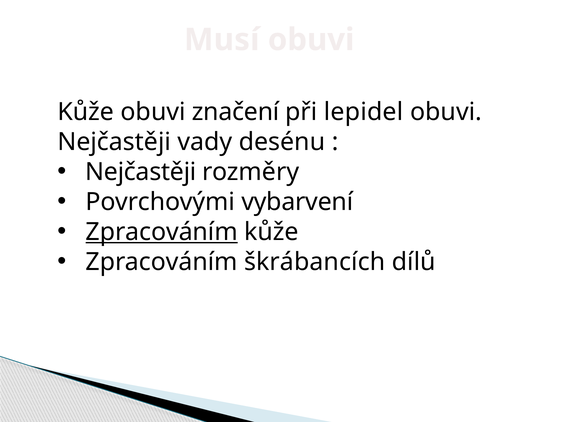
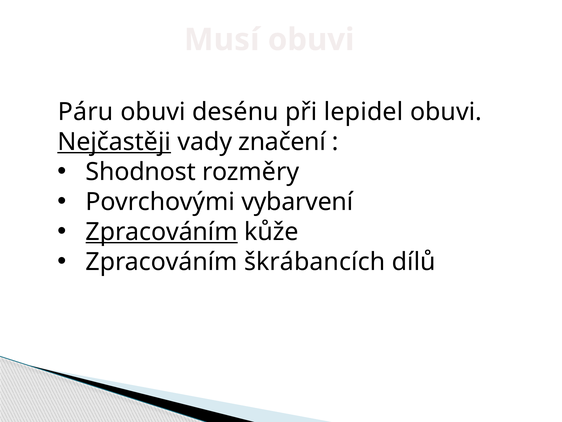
Kůže: Kůže -> Páru (86, 112)
značení: značení -> desénu (235, 112)
Nejčastěji underline: none -> present (114, 142)
desénu: desénu -> značení (282, 142)
Nejčastěji: Nejčastěji -> Shodnost (141, 172)
